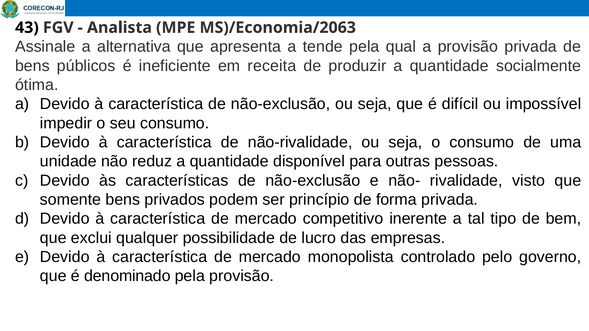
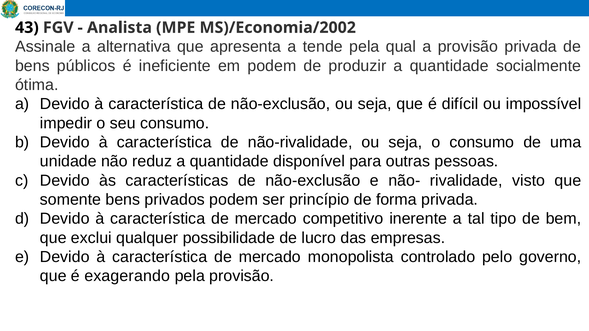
MS)/Economia/2063: MS)/Economia/2063 -> MS)/Economia/2002 (278, 28)
em receita: receita -> podem (272, 66)
denominado: denominado -> exagerando (127, 276)
